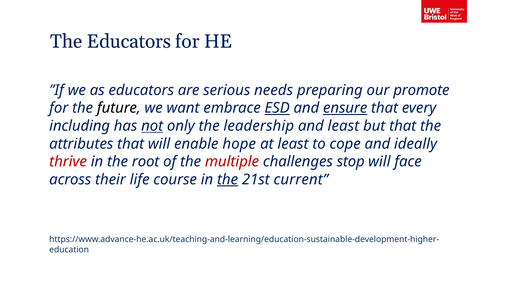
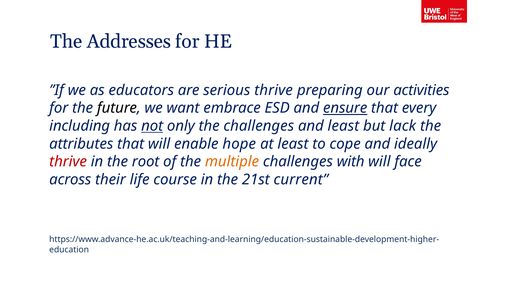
The Educators: Educators -> Addresses (129, 42)
serious needs: needs -> thrive (274, 90)
promote: promote -> activities (421, 90)
ESD underline: present -> none (277, 108)
the leadership: leadership -> challenges (259, 126)
but that: that -> lack (403, 126)
multiple colour: red -> orange (232, 162)
stop: stop -> with (351, 162)
the underline: present -> none (228, 180)
